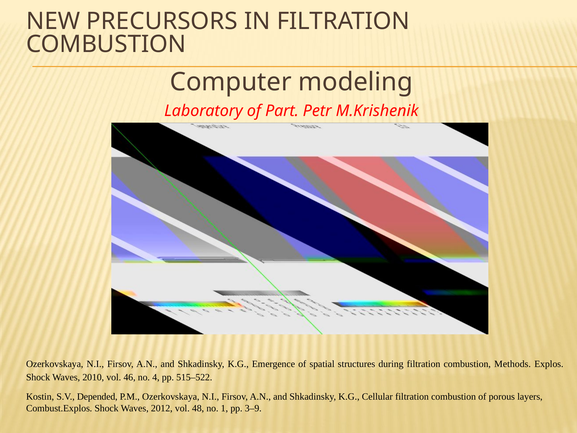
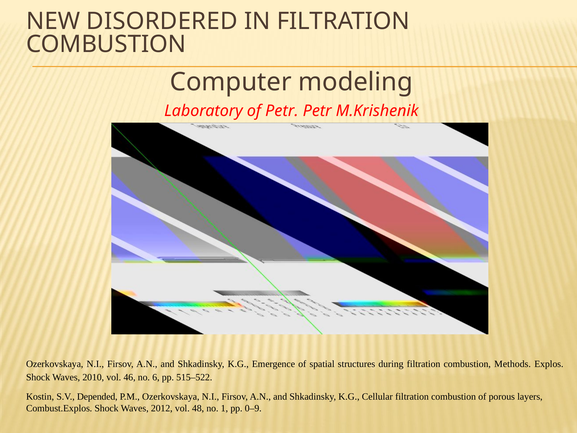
PRECURSORS: PRECURSORS -> DISORDERED (162, 21)
of Part: Part -> Petr (282, 111)
4: 4 -> 6 (156, 377)
3–9: 3–9 -> 0–9 (253, 408)
